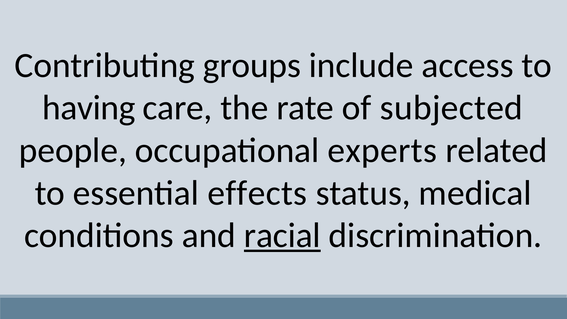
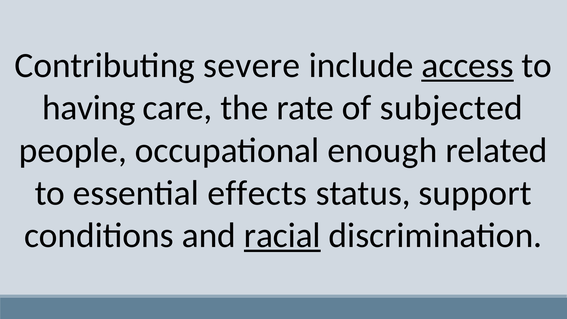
groups: groups -> severe (252, 65)
access underline: none -> present (468, 65)
experts: experts -> enough (382, 150)
medical: medical -> support (475, 193)
